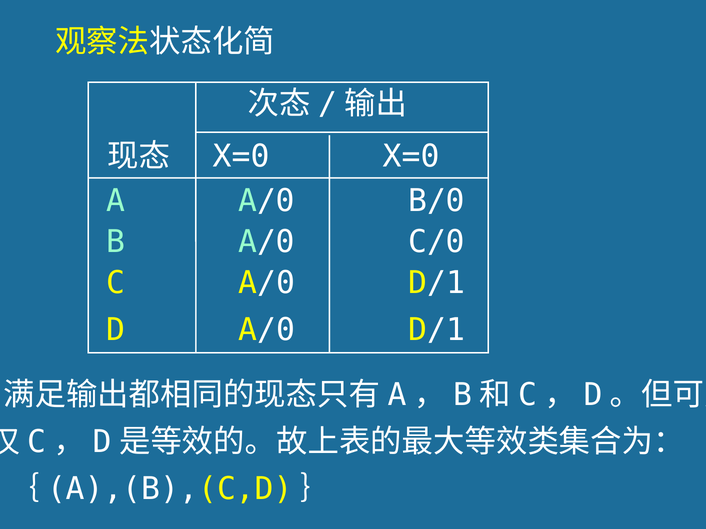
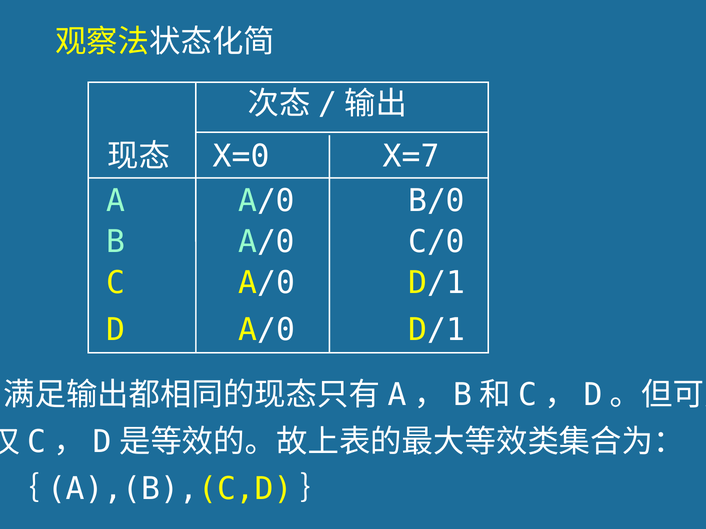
X=0 X=0: X=0 -> X=7 (411, 156)
